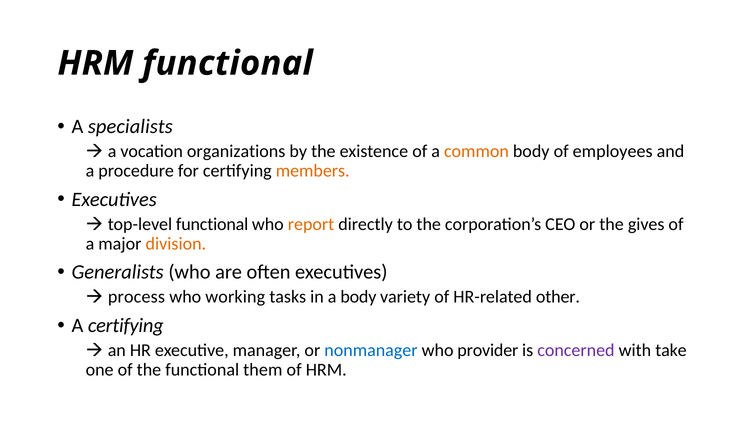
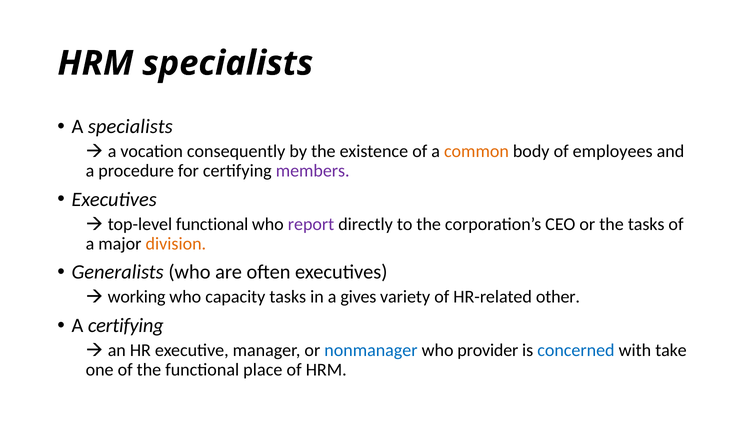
HRM functional: functional -> specialists (228, 63)
organizations: organizations -> consequently (236, 151)
members colour: orange -> purple (313, 171)
report colour: orange -> purple (311, 224)
the gives: gives -> tasks (646, 224)
process: process -> working (137, 297)
working: working -> capacity (235, 297)
a body: body -> gives (358, 297)
concerned colour: purple -> blue (576, 350)
them: them -> place (263, 369)
